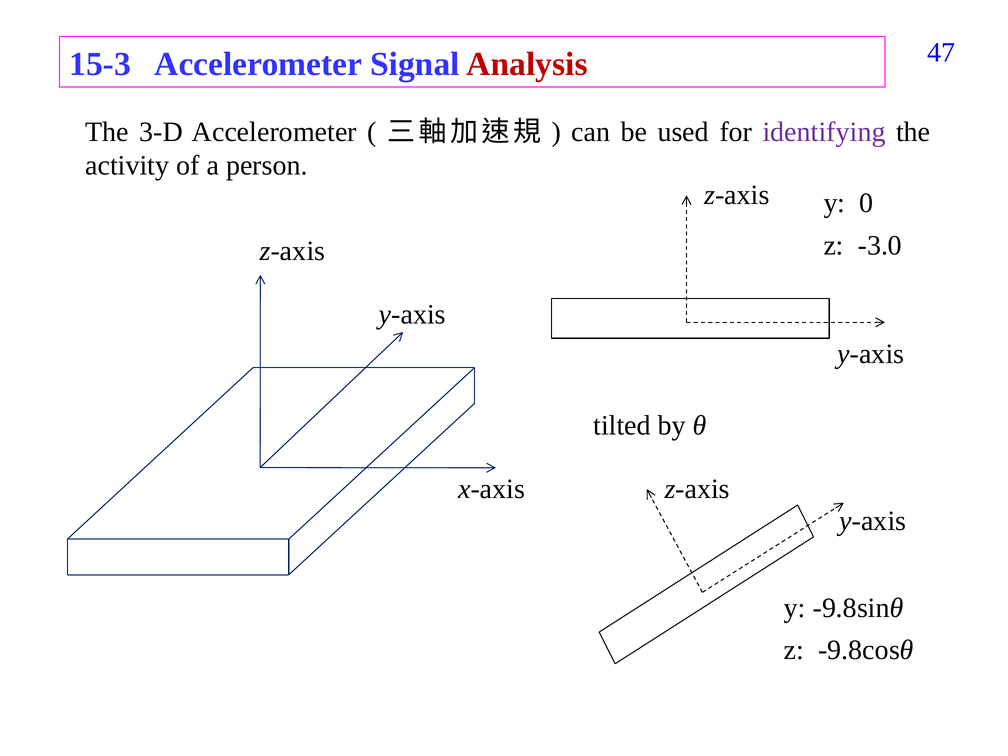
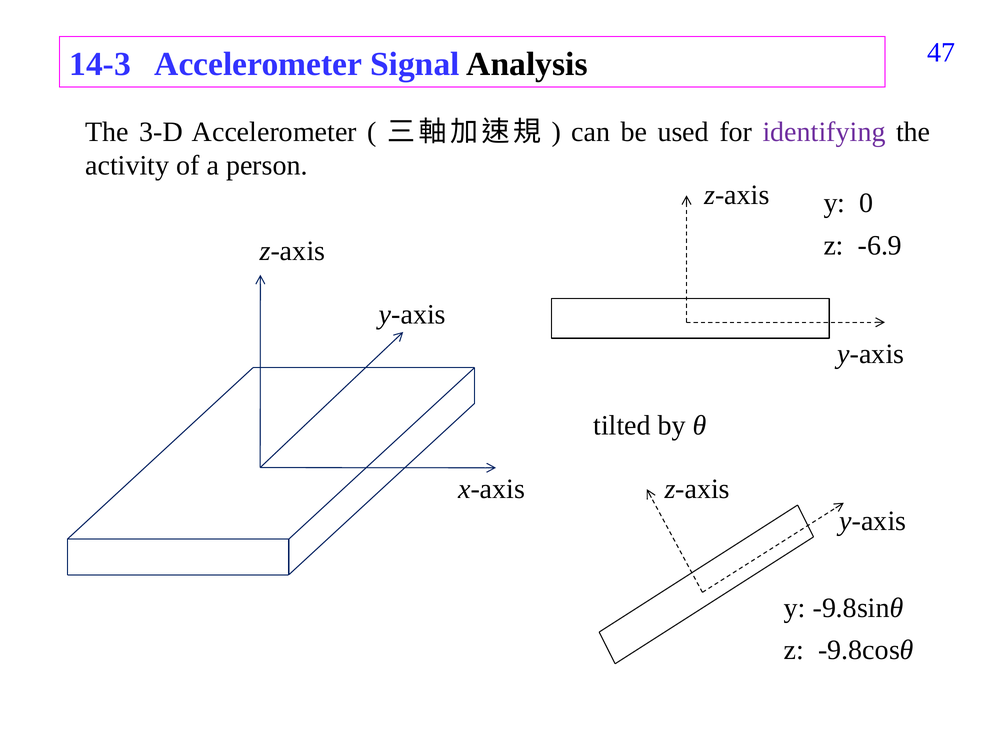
15-3: 15-3 -> 14-3 (100, 64)
Analysis colour: red -> black (527, 64)
-3.0: -3.0 -> -6.9 (880, 245)
